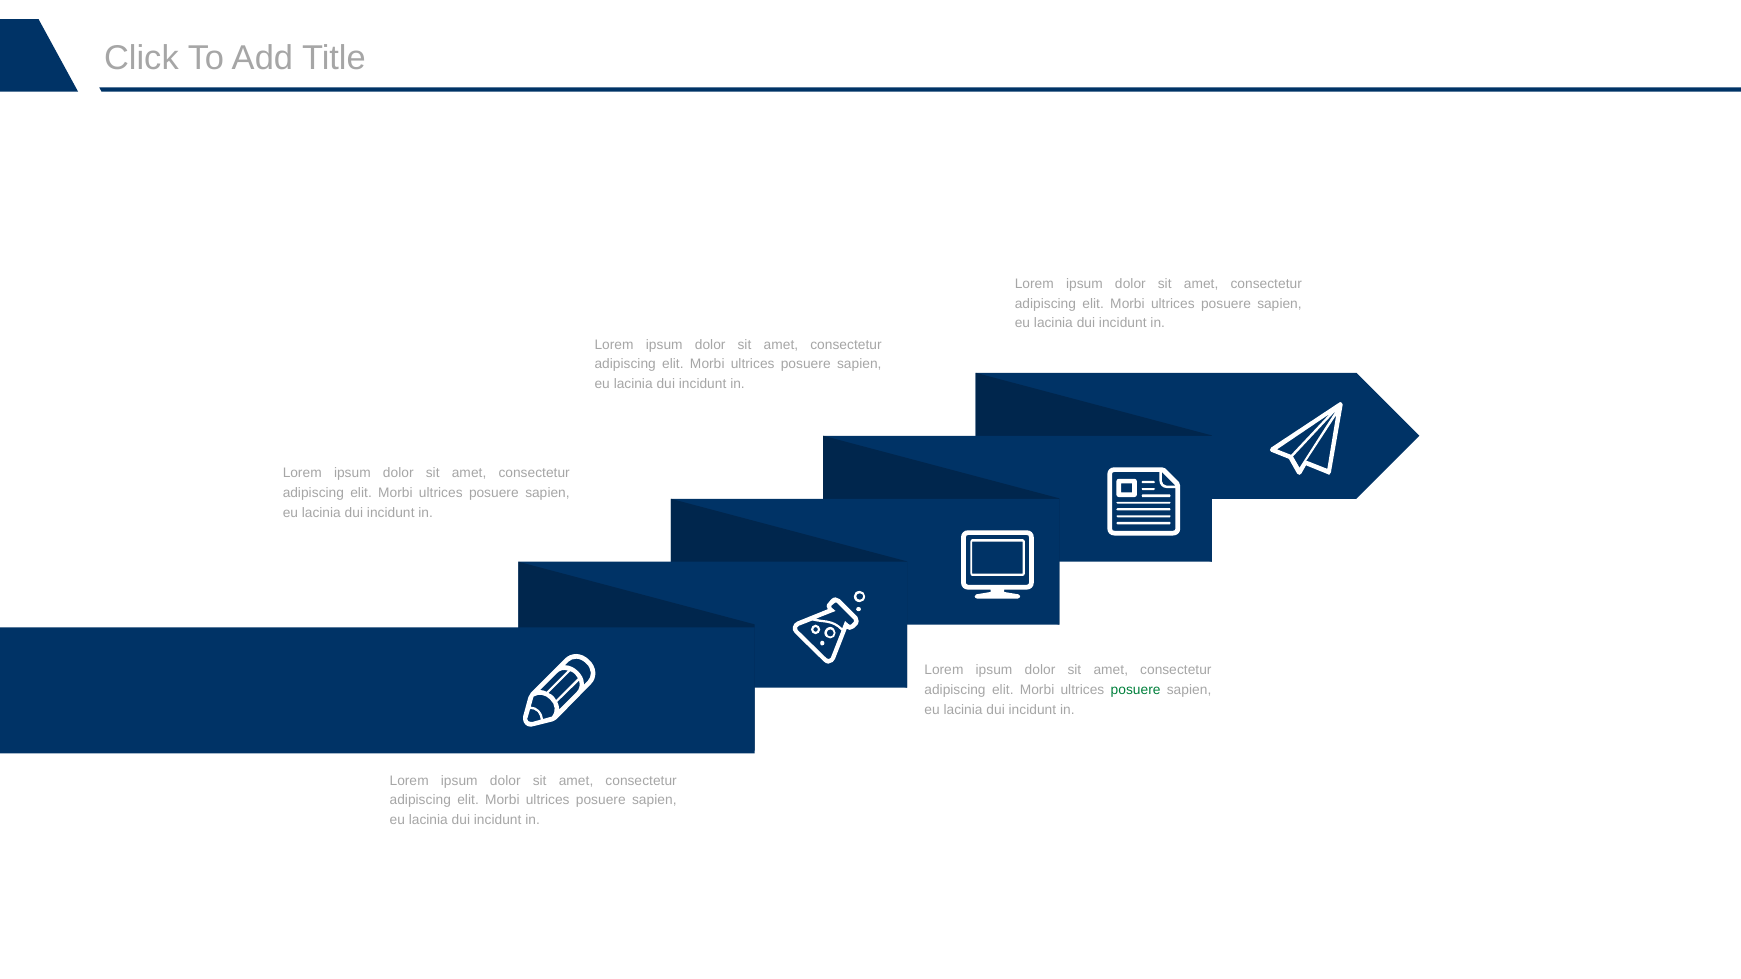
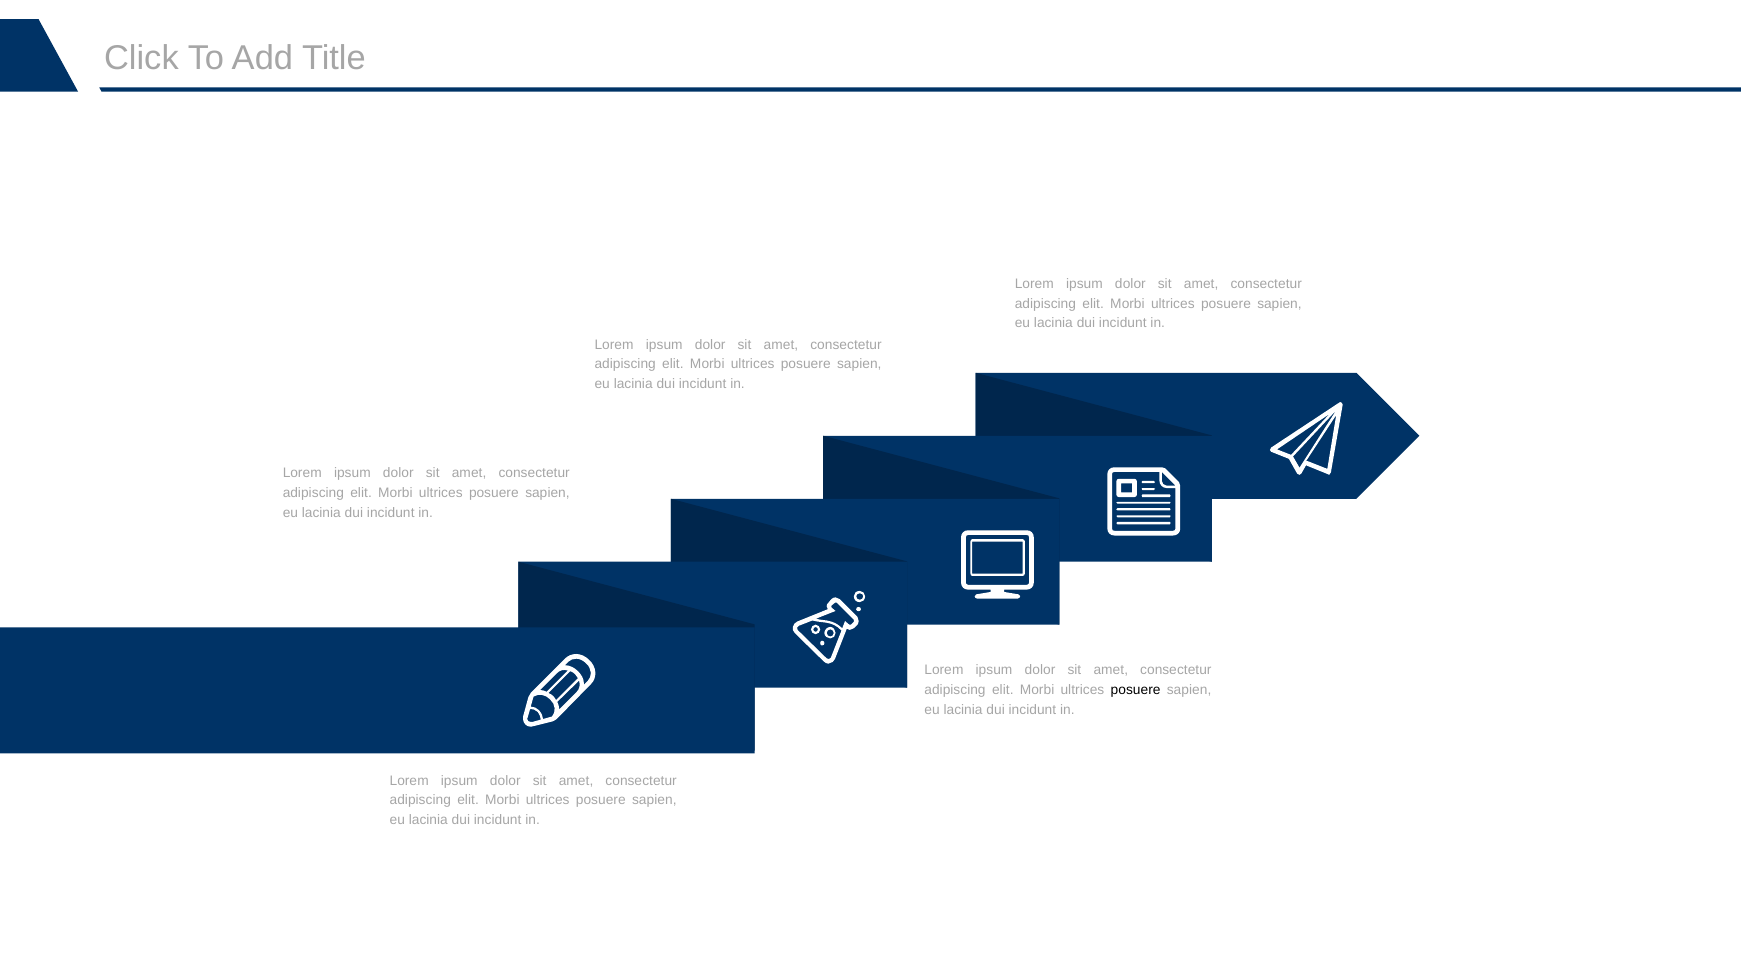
posuere colour: green -> black (1136, 690)
